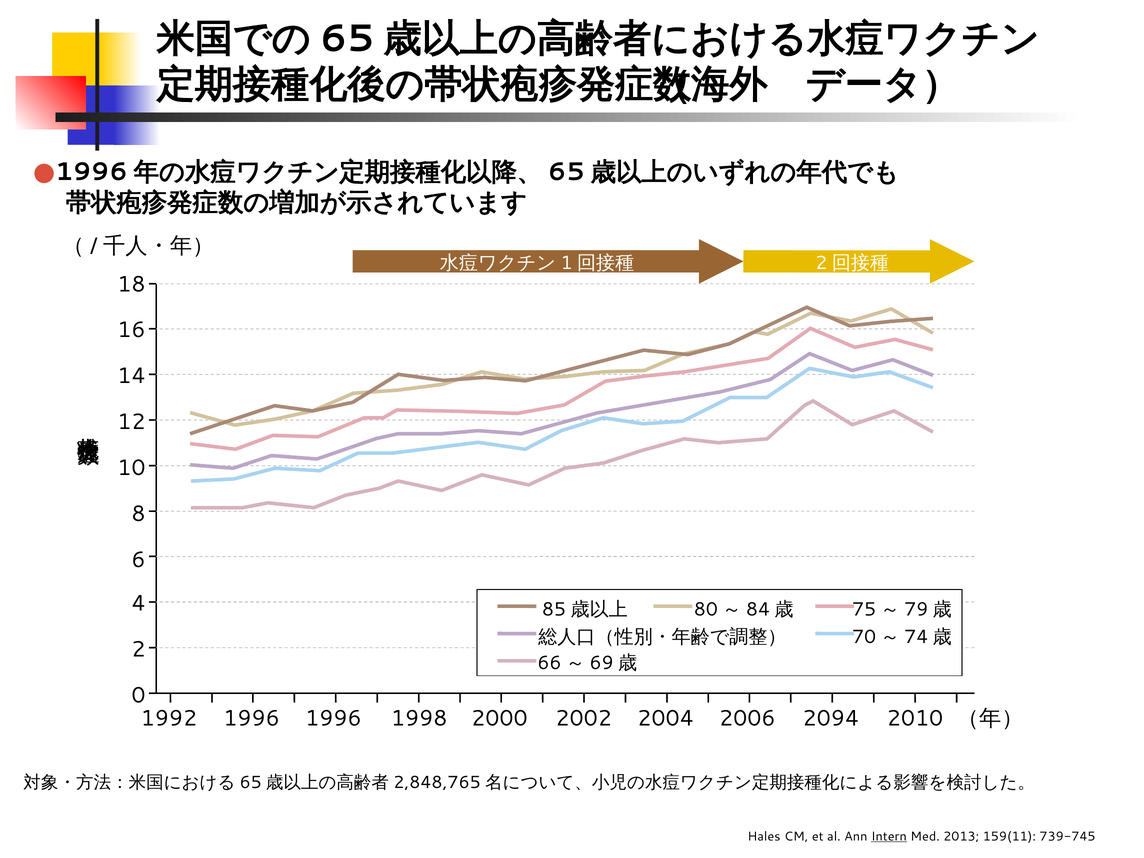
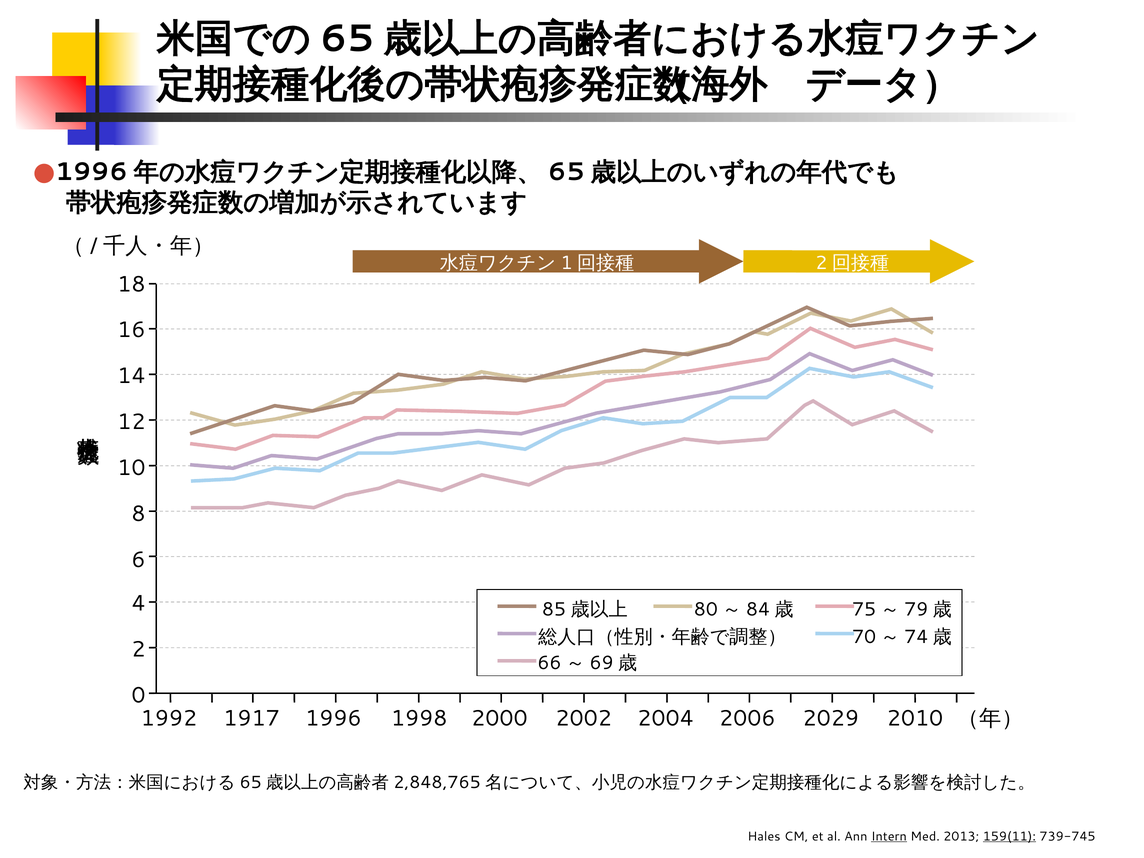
1992 1996: 1996 -> 1917 (252, 718)
2094: 2094 -> 2029 (831, 718)
159(11 underline: none -> present (1009, 836)
